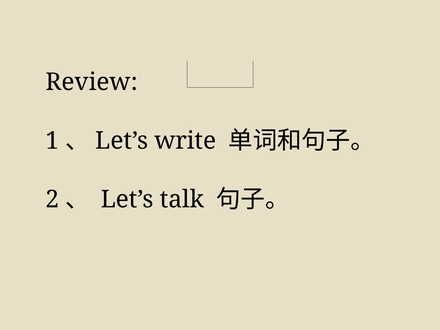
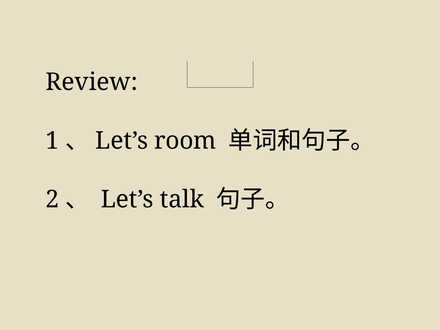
write: write -> room (185, 141)
